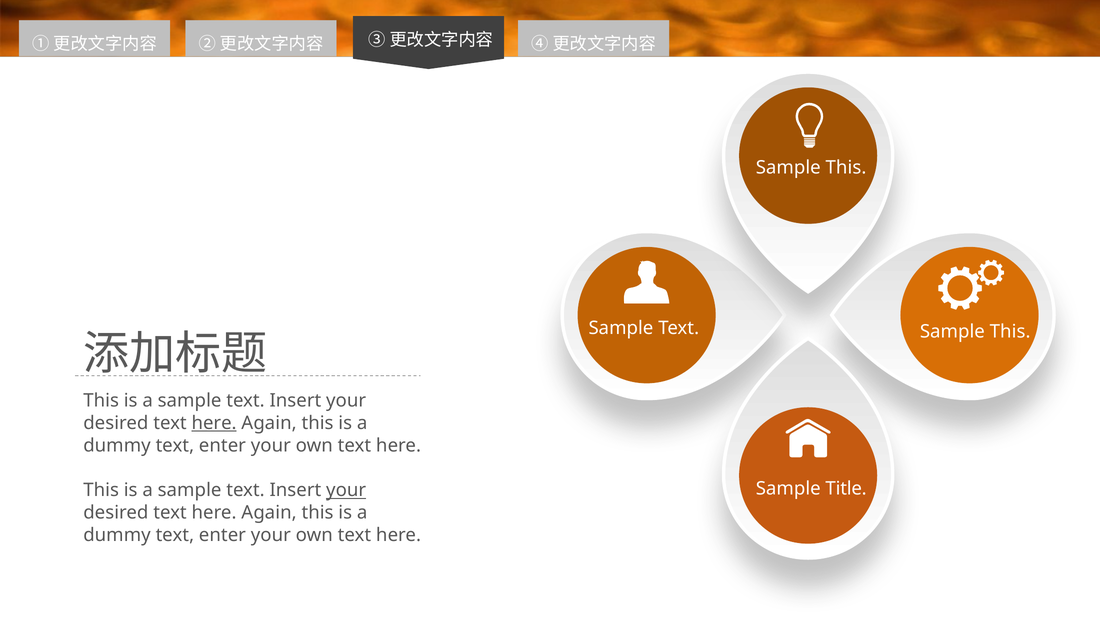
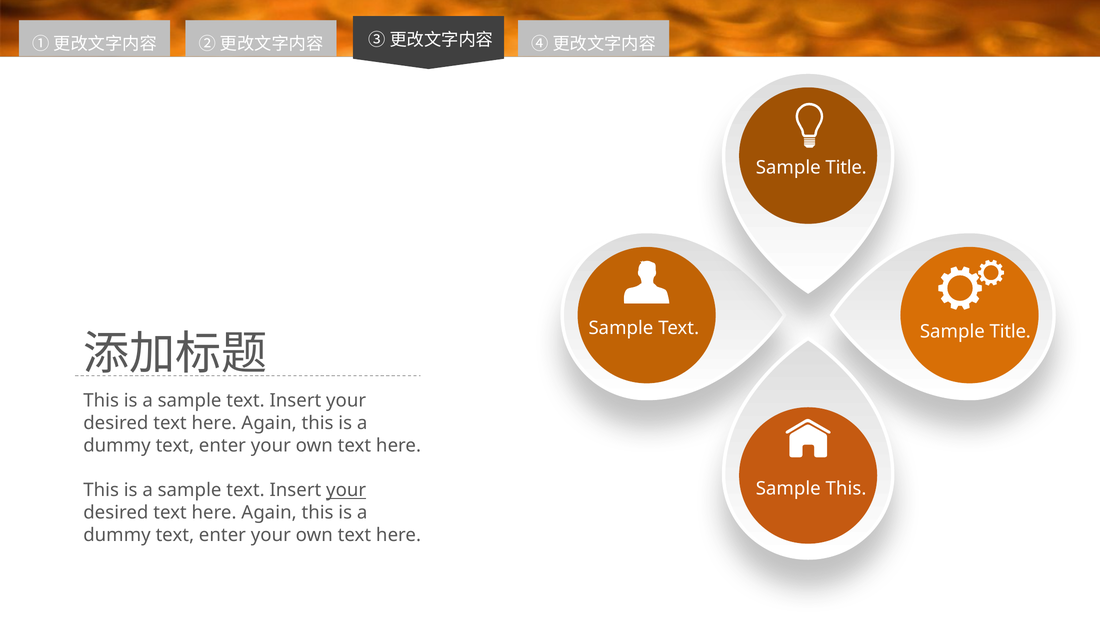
This: This -> Title (846, 167)
This: This -> Title (1010, 332)
here underline: present -> none (214, 423)
Sample Title: Title -> This (846, 488)
